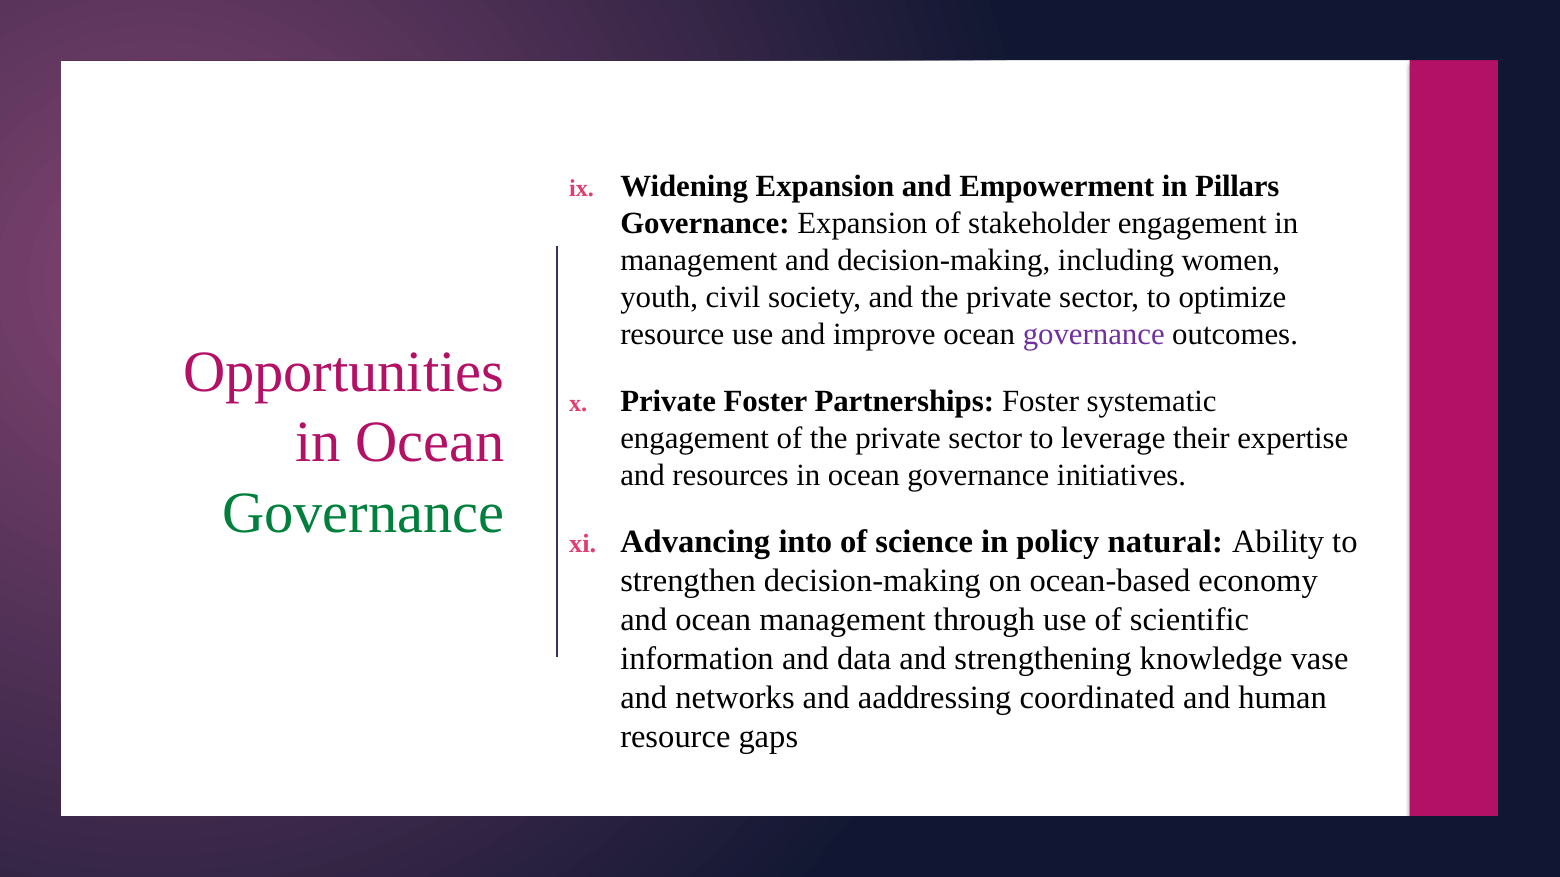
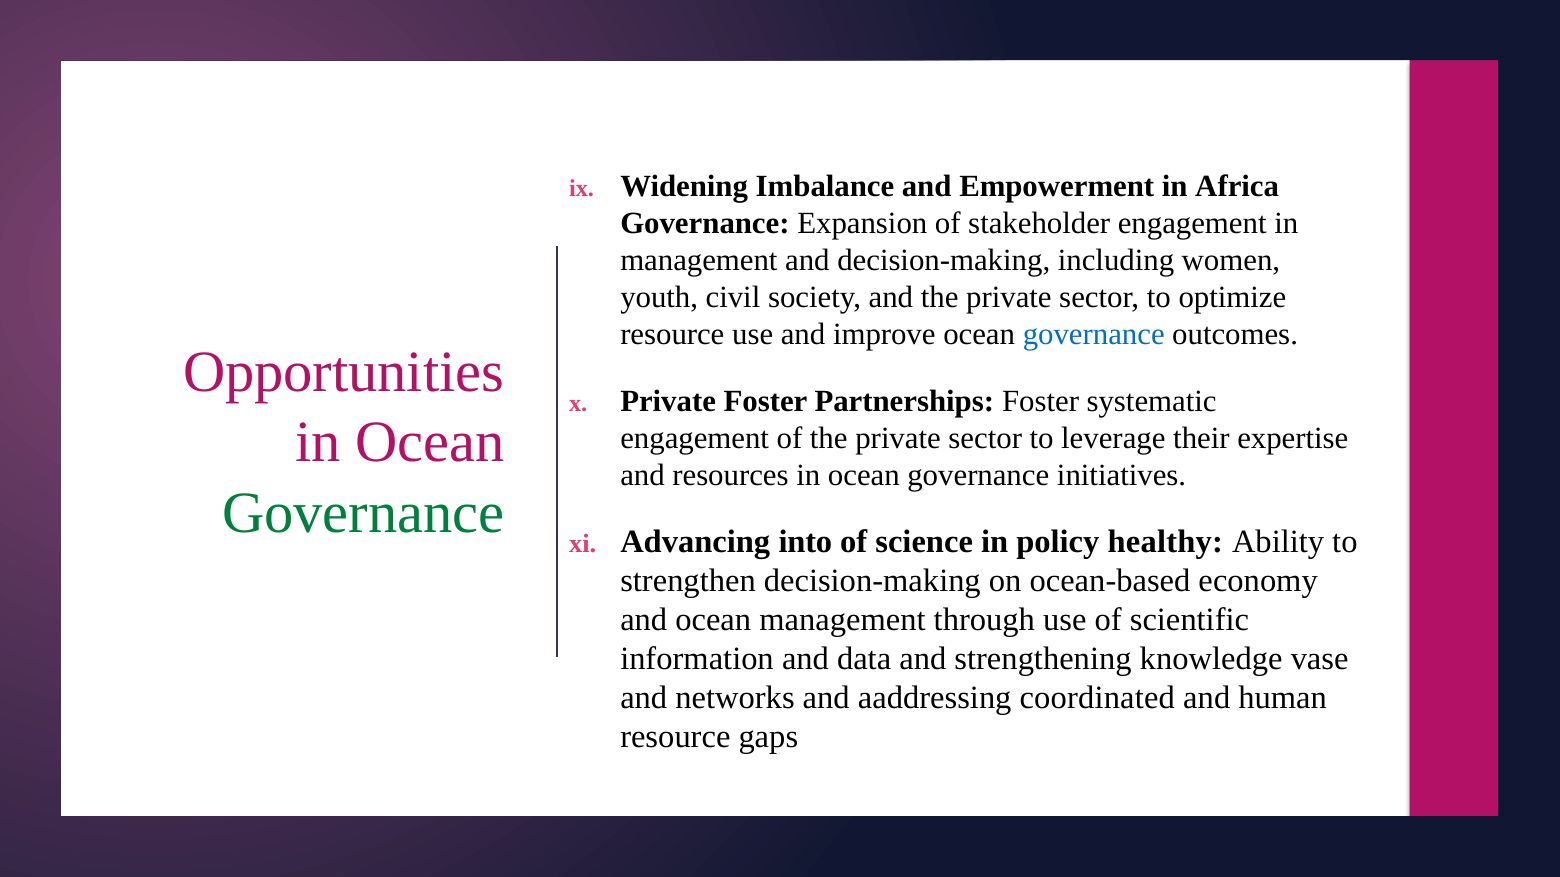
Widening Expansion: Expansion -> Imbalance (825, 187)
Pillars: Pillars -> Africa (1237, 187)
governance colour: purple -> blue (1094, 335)
natural: natural -> healthy (1165, 543)
